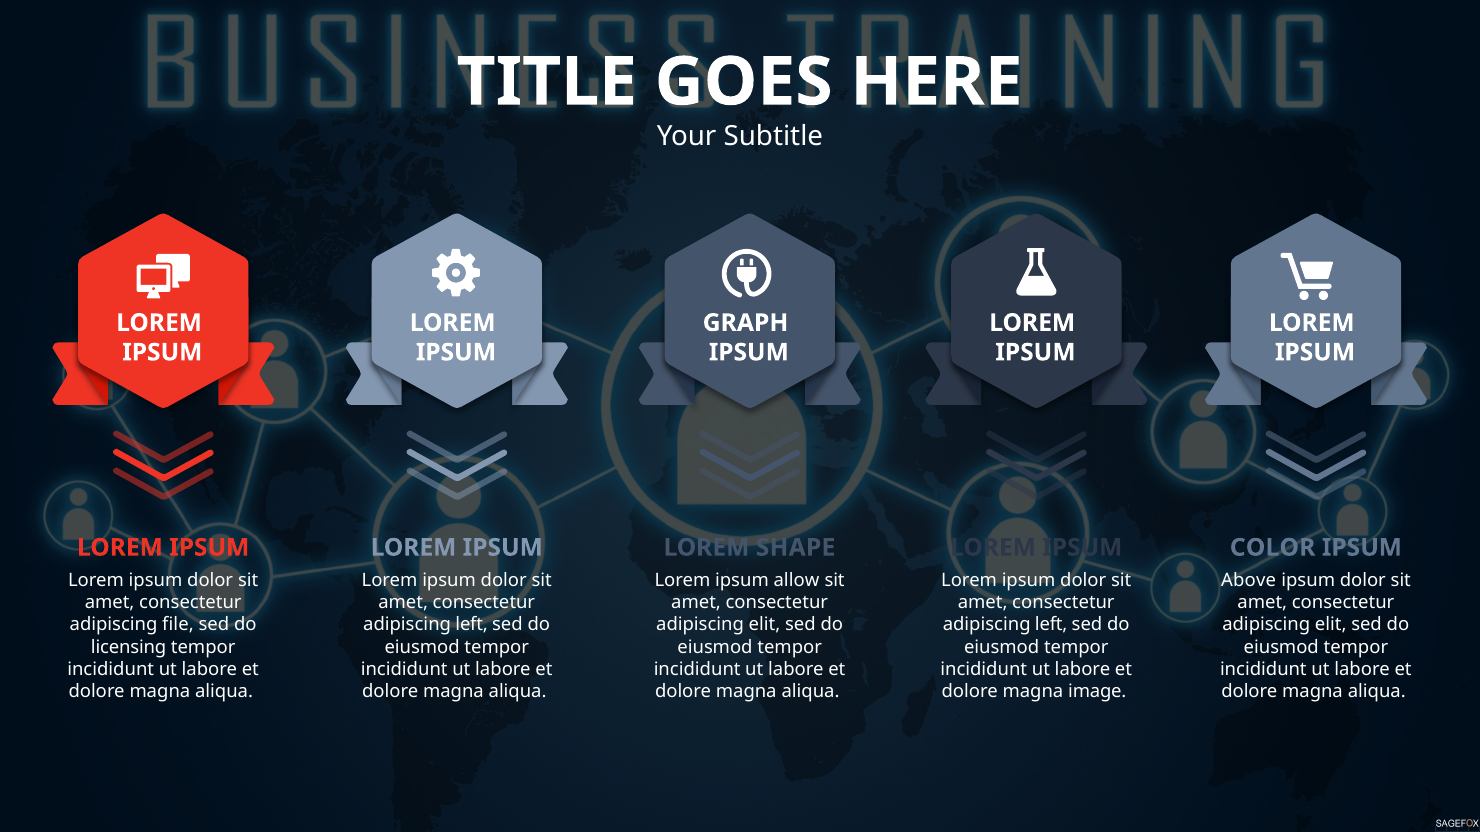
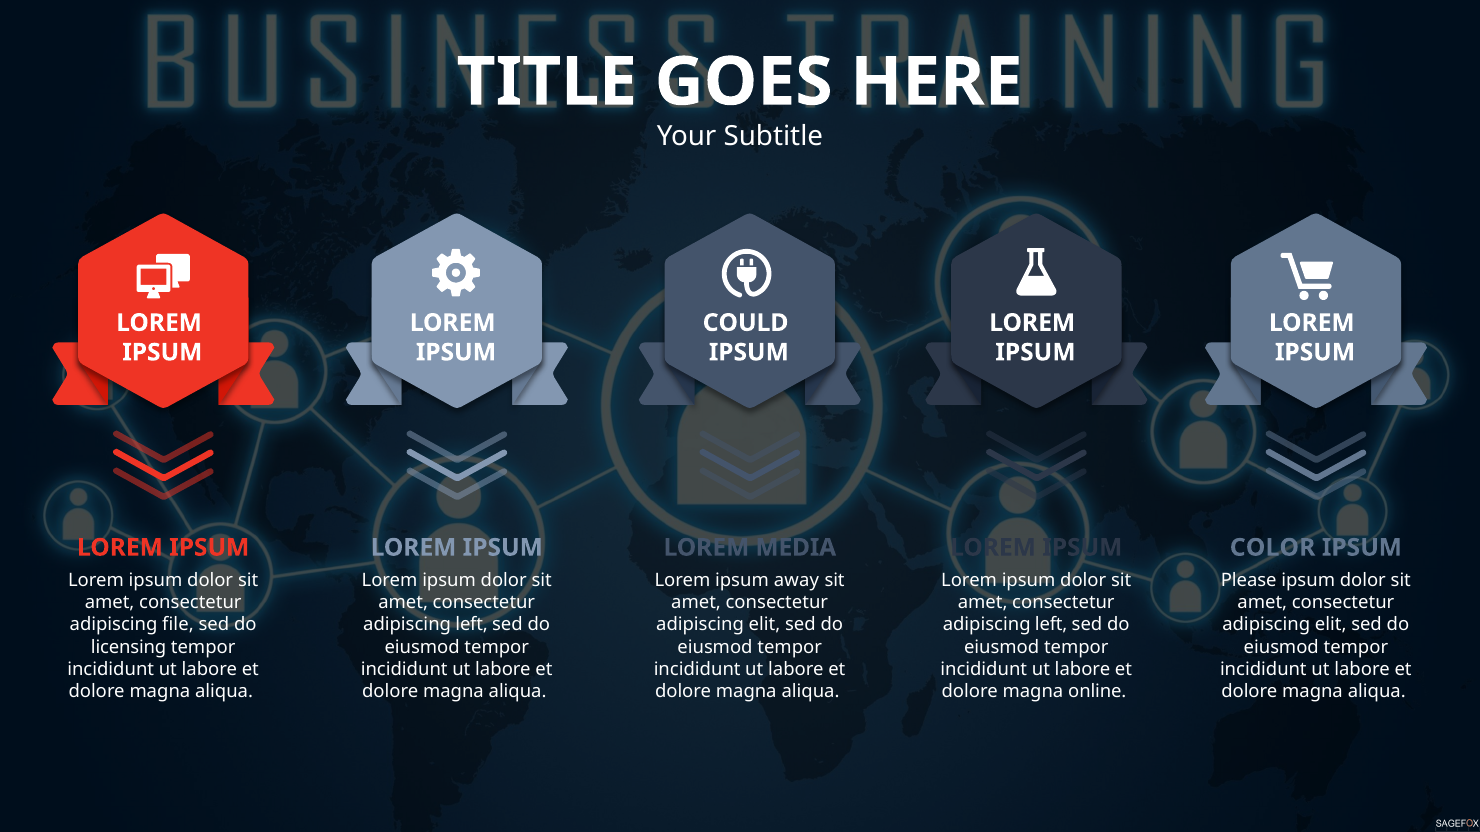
GRAPH: GRAPH -> COULD (746, 323)
SHAPE: SHAPE -> MEDIA (796, 548)
allow: allow -> away (796, 581)
Above: Above -> Please (1249, 581)
image: image -> online (1097, 692)
